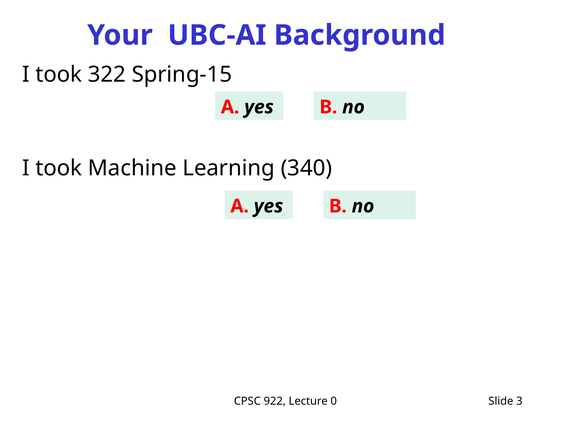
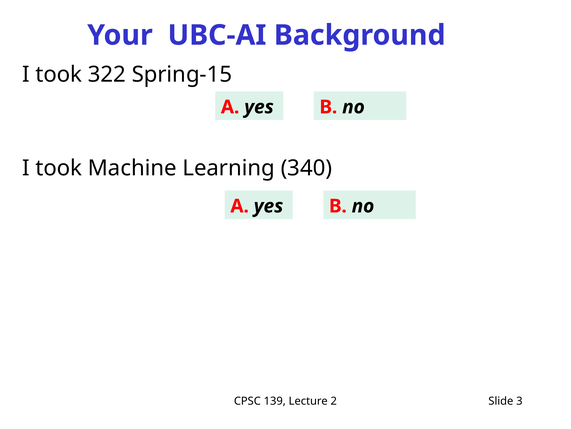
922: 922 -> 139 (275, 400)
0: 0 -> 2 (334, 400)
